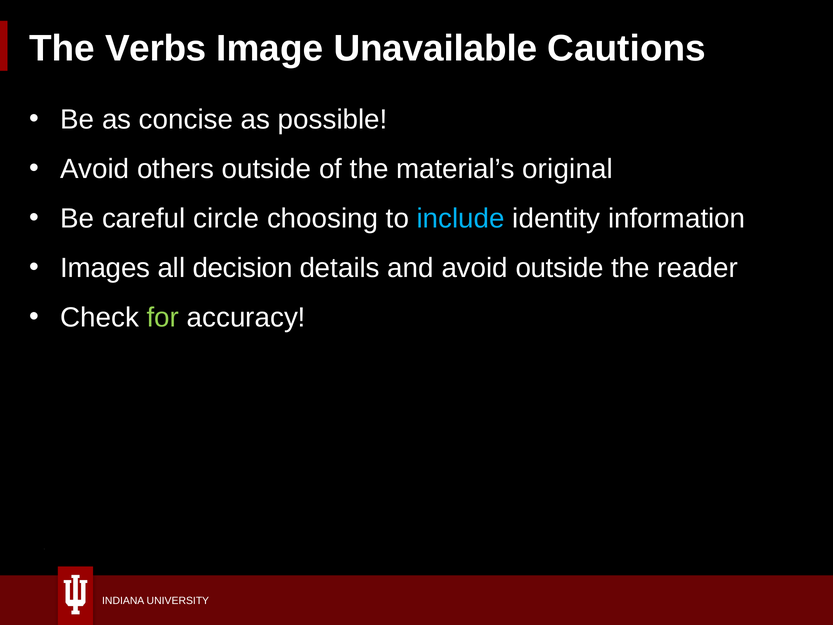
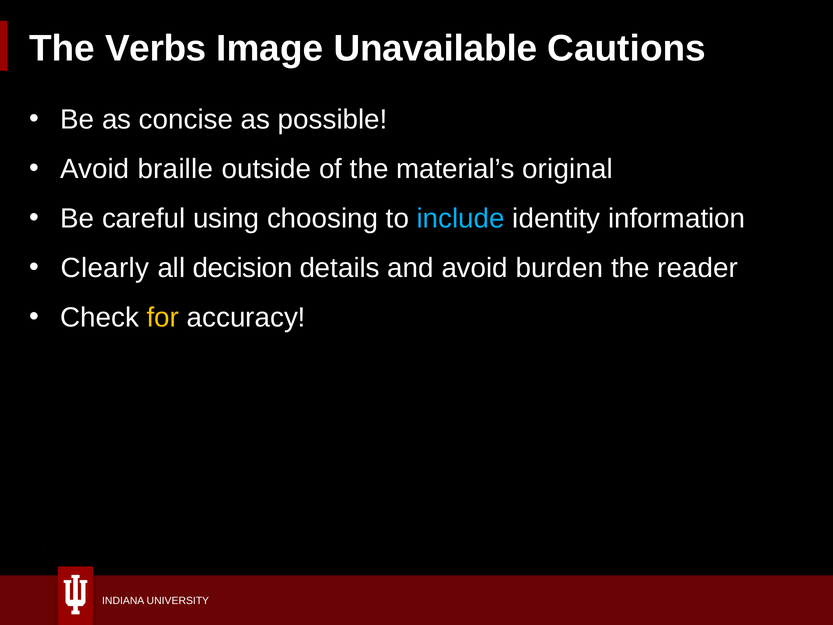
others: others -> braille (175, 169)
circle: circle -> using (226, 218)
Images: Images -> Clearly (105, 268)
avoid outside: outside -> burden (559, 268)
for colour: light green -> yellow (163, 317)
